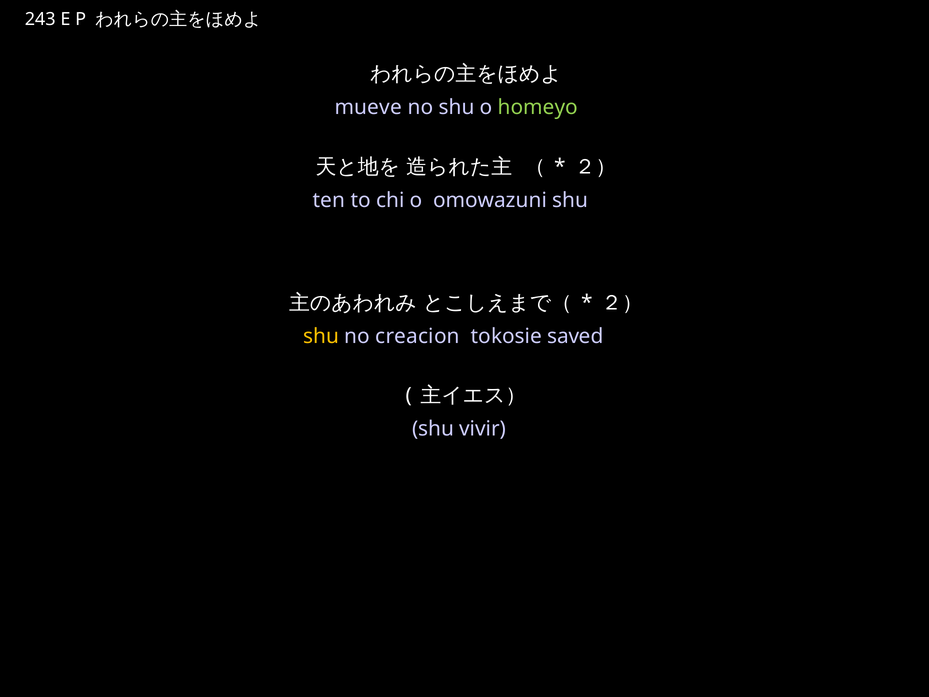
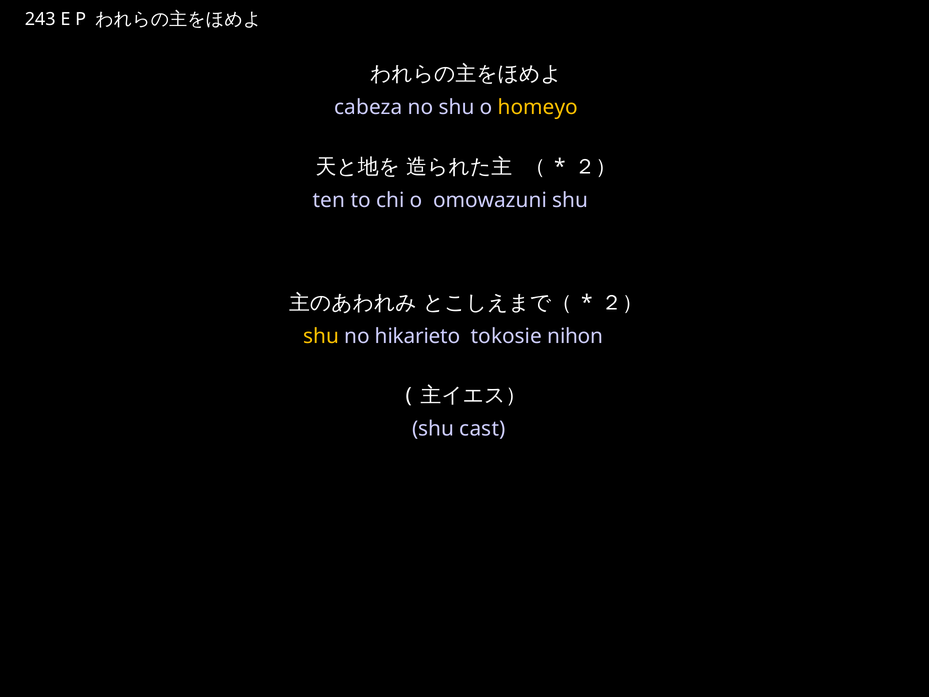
mueve: mueve -> cabeza (368, 107)
homeyo colour: light green -> yellow (538, 107)
creacion: creacion -> hikarieto (418, 336)
saved: saved -> nihon (575, 336)
vivir: vivir -> cast (483, 429)
